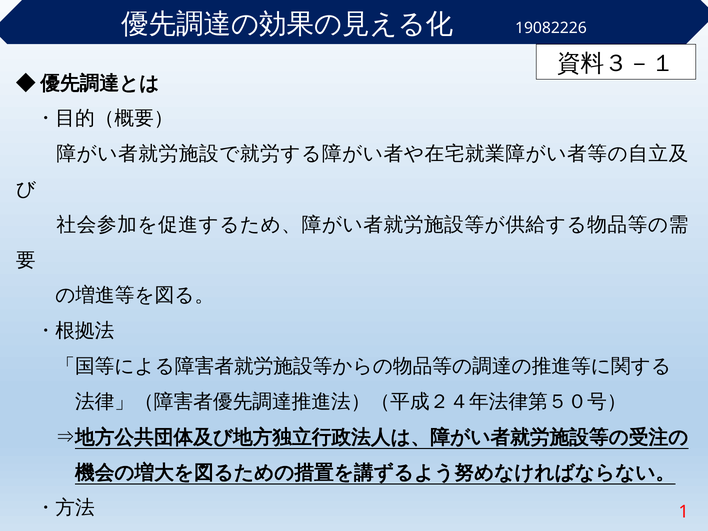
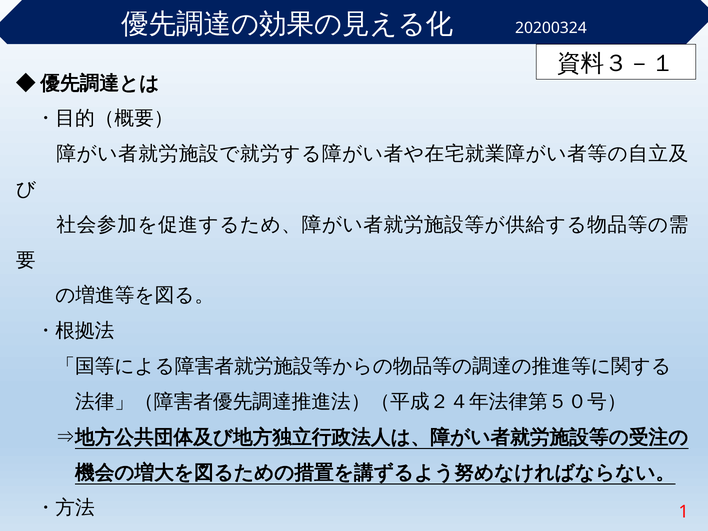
19082226: 19082226 -> 20200324 (551, 28)
